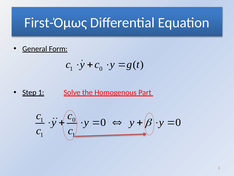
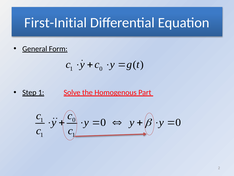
First-Όμως: First-Όμως -> First-Initial (56, 23)
